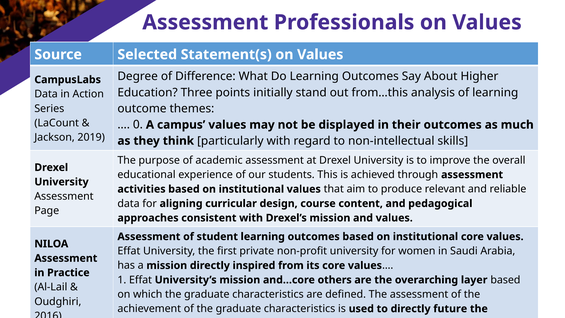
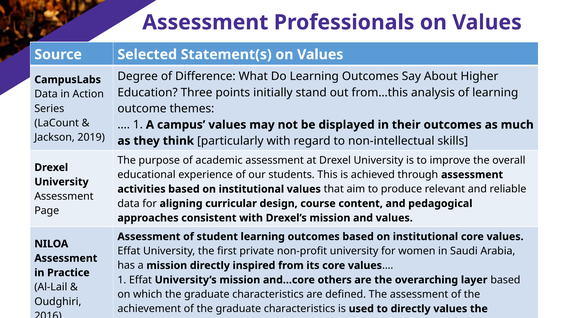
0: 0 -> 1 (138, 125)
directly future: future -> values (450, 309)
